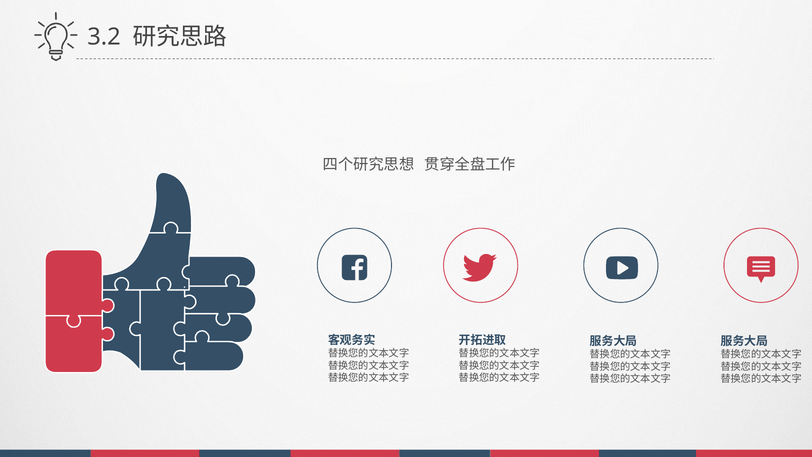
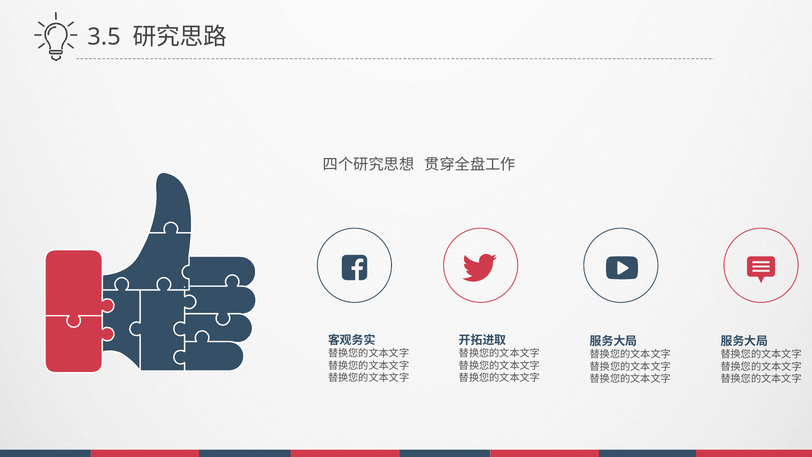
3.2: 3.2 -> 3.5 (104, 37)
